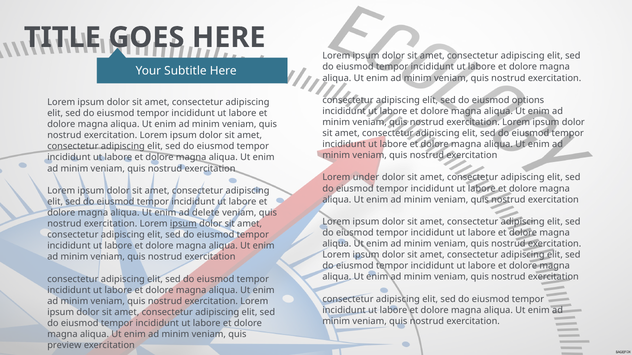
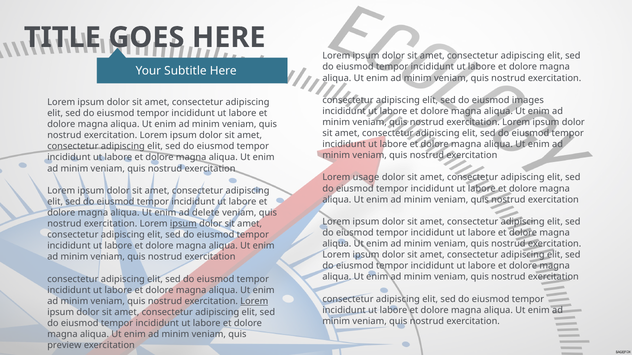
options: options -> images (528, 100)
under: under -> usage (366, 178)
Lorem underline: none -> present (254, 302)
